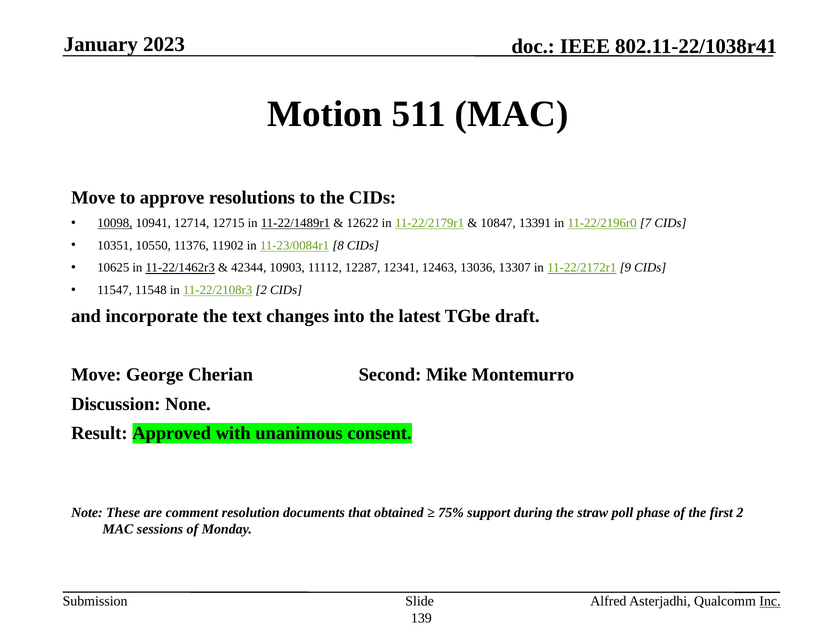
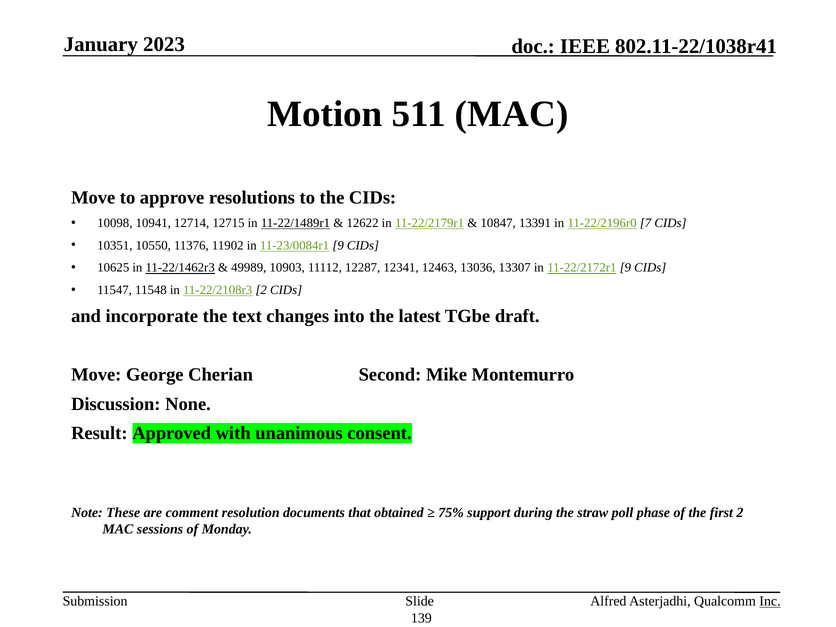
10098 underline: present -> none (115, 223)
11-23/0084r1 8: 8 -> 9 (338, 245)
42344: 42344 -> 49989 (249, 268)
